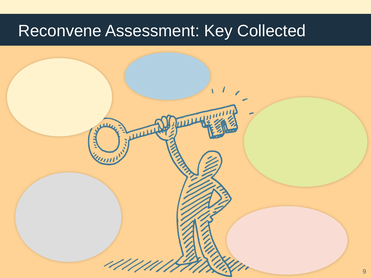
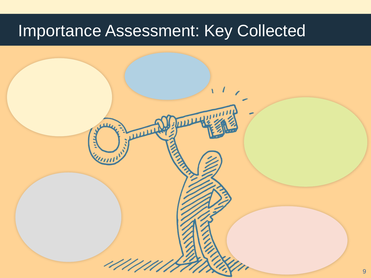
Reconvene: Reconvene -> Importance (60, 31)
